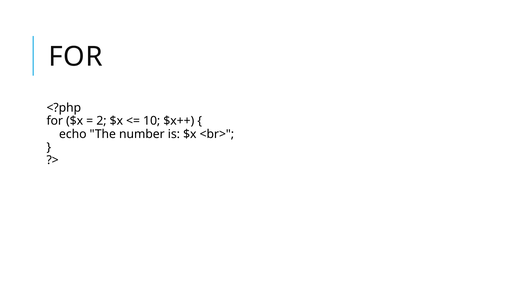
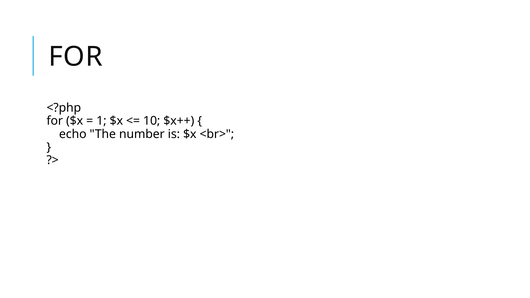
2: 2 -> 1 (101, 121)
